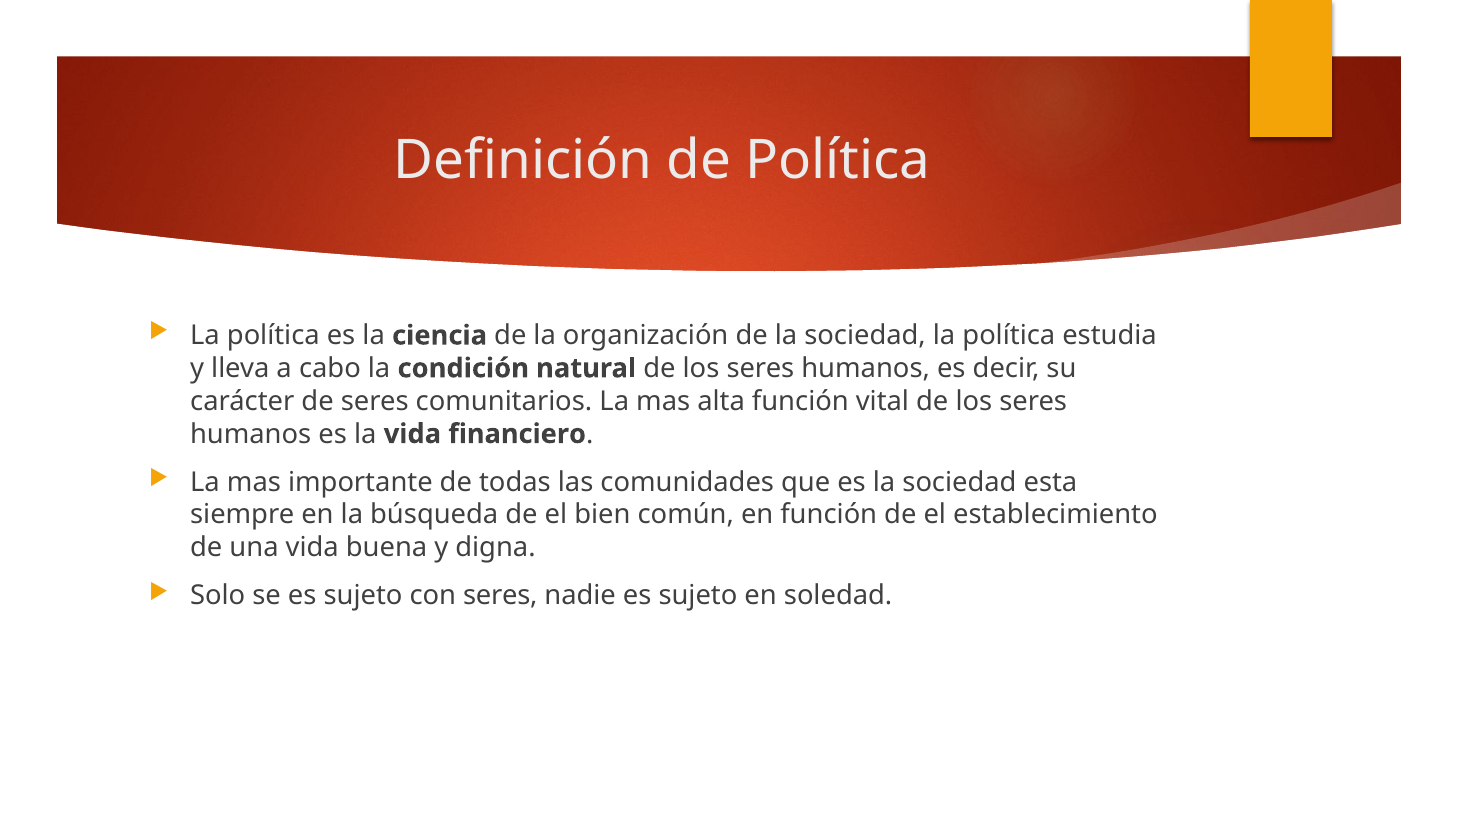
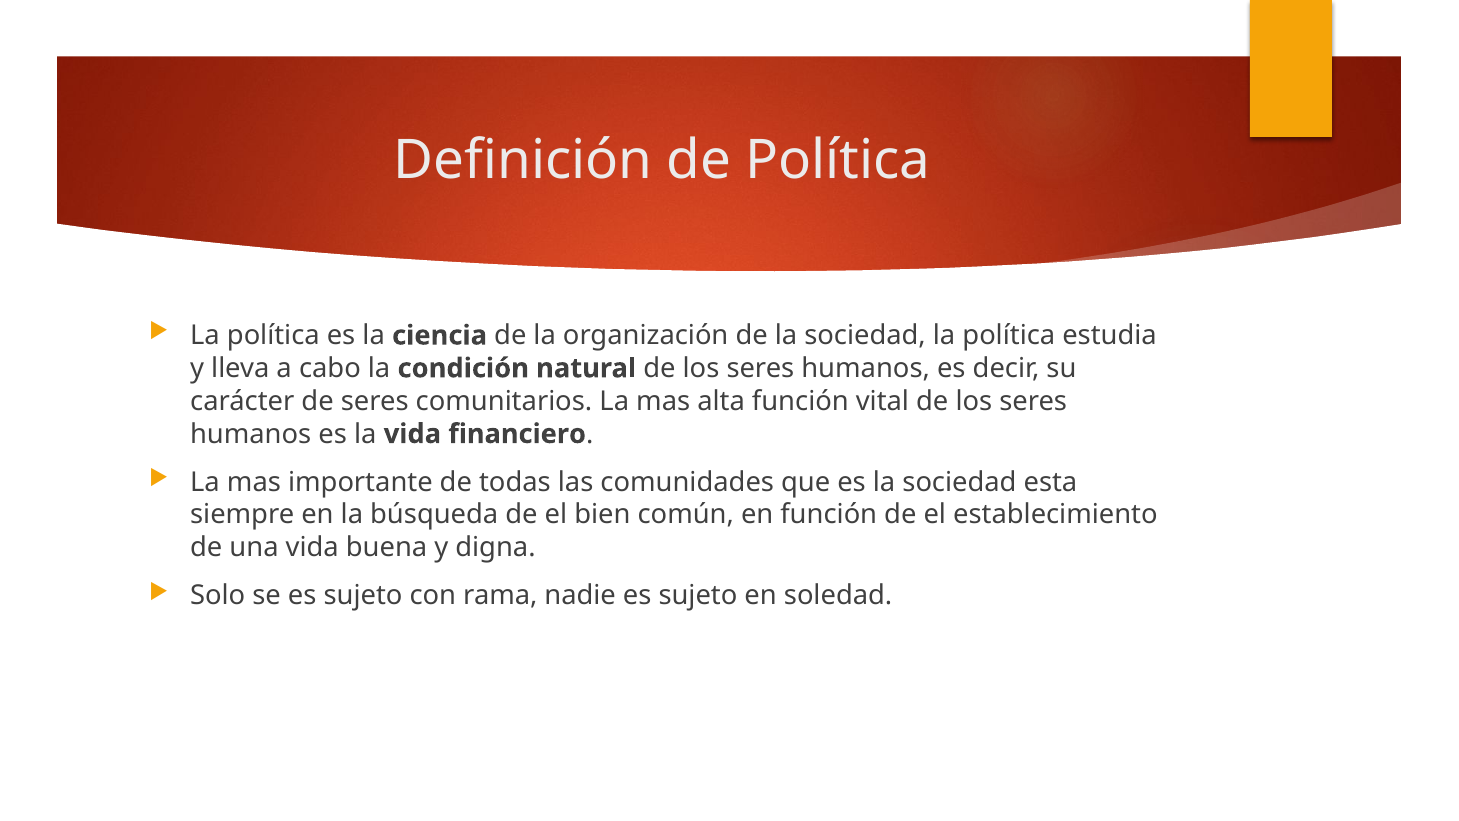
con seres: seres -> rama (500, 596)
